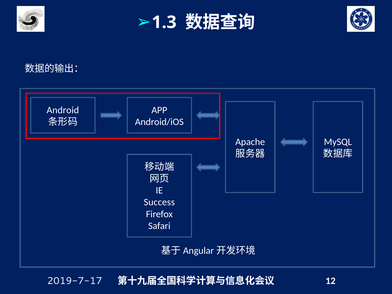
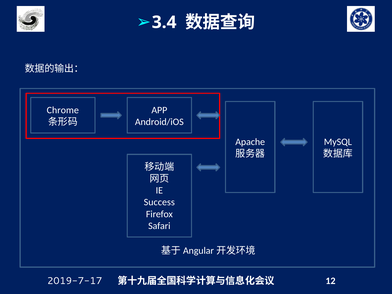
1.3: 1.3 -> 3.4 (164, 22)
Android: Android -> Chrome (63, 110)
